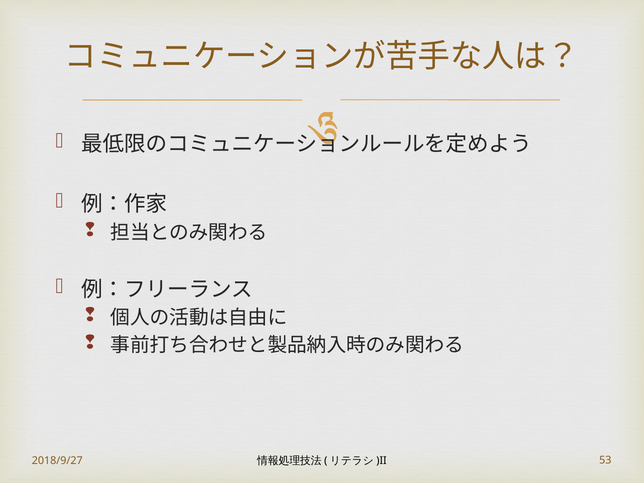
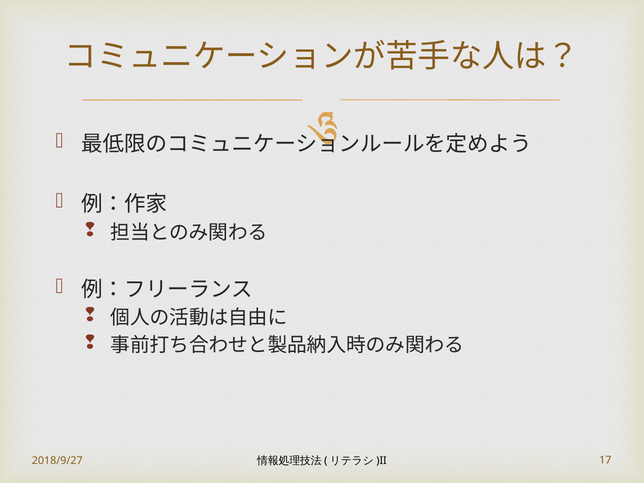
53: 53 -> 17 (605, 460)
